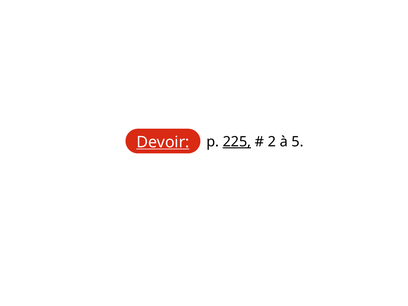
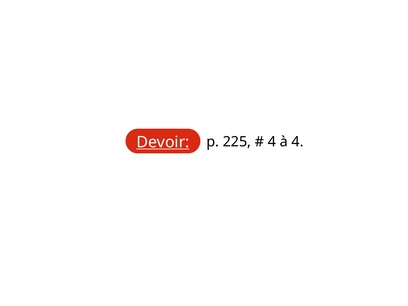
225 underline: present -> none (237, 142)
2: 2 -> 4 (272, 142)
à 5: 5 -> 4 (298, 142)
